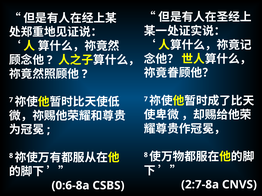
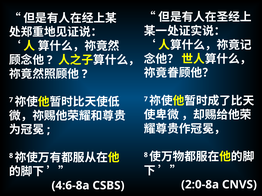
2:7-8a: 2:7-8a -> 2:0-8a (200, 185)
0:6-8a: 0:6-8a -> 4:6-8a (70, 186)
